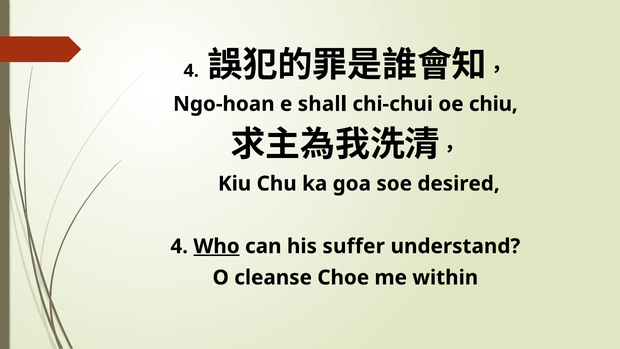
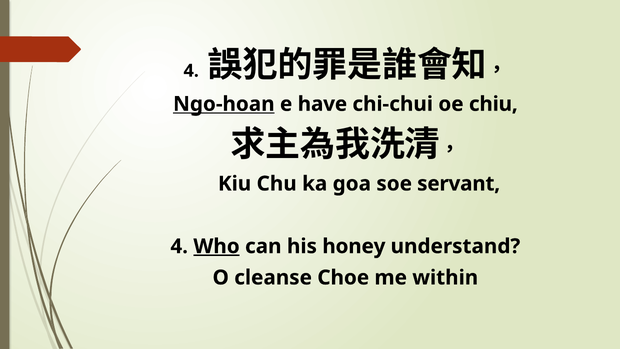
Ngo-hoan underline: none -> present (224, 104)
shall: shall -> have (322, 104)
desired: desired -> servant (459, 184)
suffer: suffer -> honey (354, 246)
